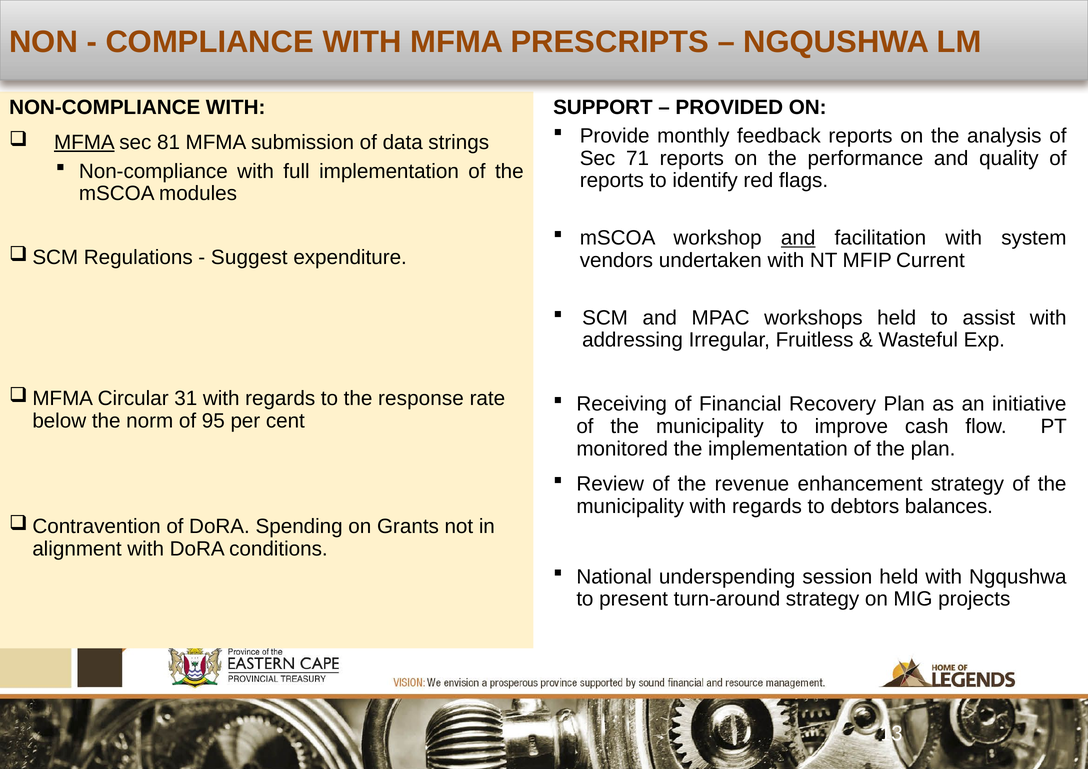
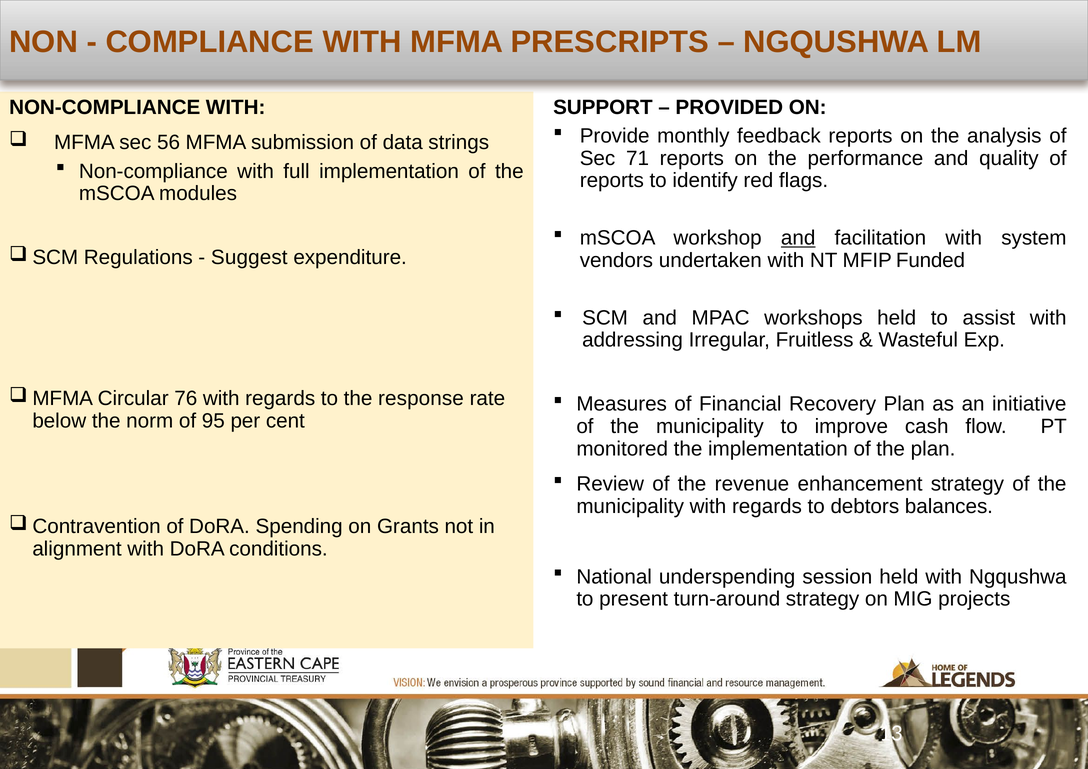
MFMA underline: present -> none (84, 143)
81: 81 -> 56 (169, 143)
Current: Current -> Funded (931, 260)
31: 31 -> 76 (186, 399)
Receiving: Receiving -> Measures (622, 404)
